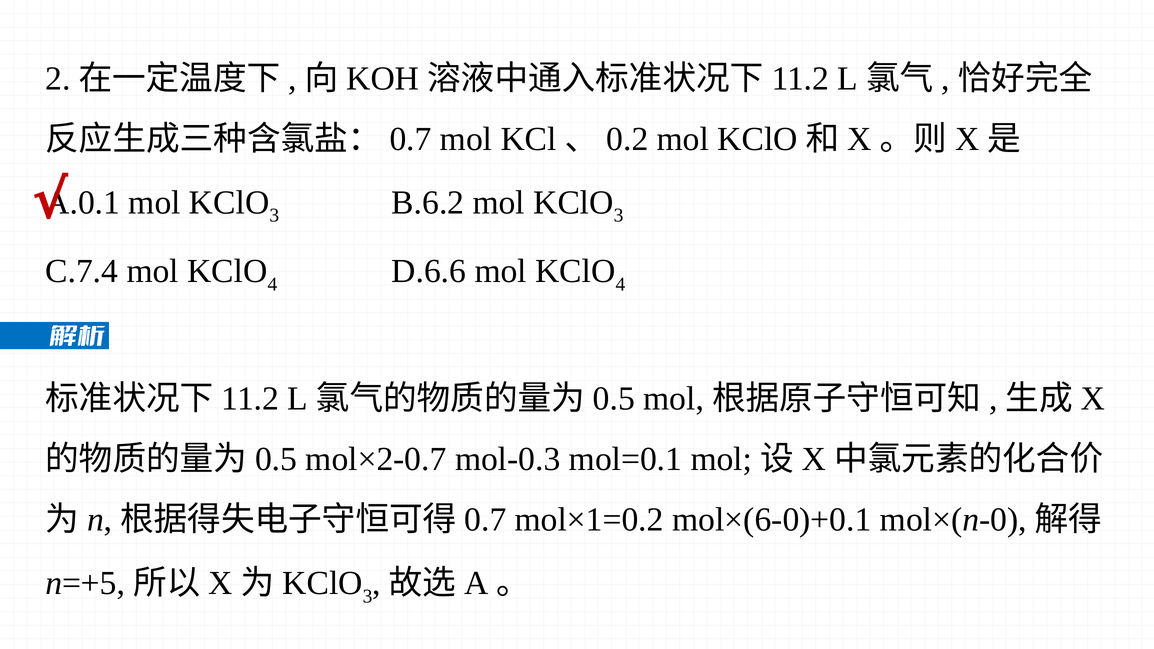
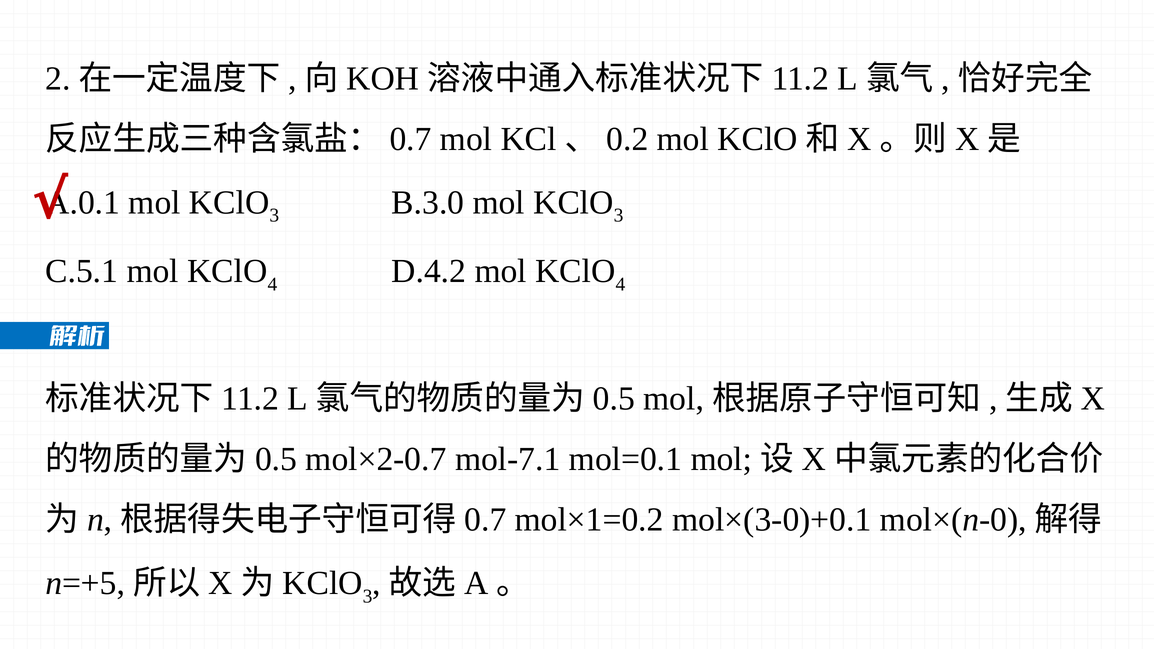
B.6.2: B.6.2 -> B.3.0 (428, 203)
C.7.4: C.7.4 -> C.5.1 (82, 272)
D.6.6: D.6.6 -> D.4.2 (429, 272)
mol-0.3: mol-0.3 -> mol-7.1 (508, 460)
mol×(6-0)+0.1: mol×(6-0)+0.1 -> mol×(3-0)+0.1 (772, 520)
